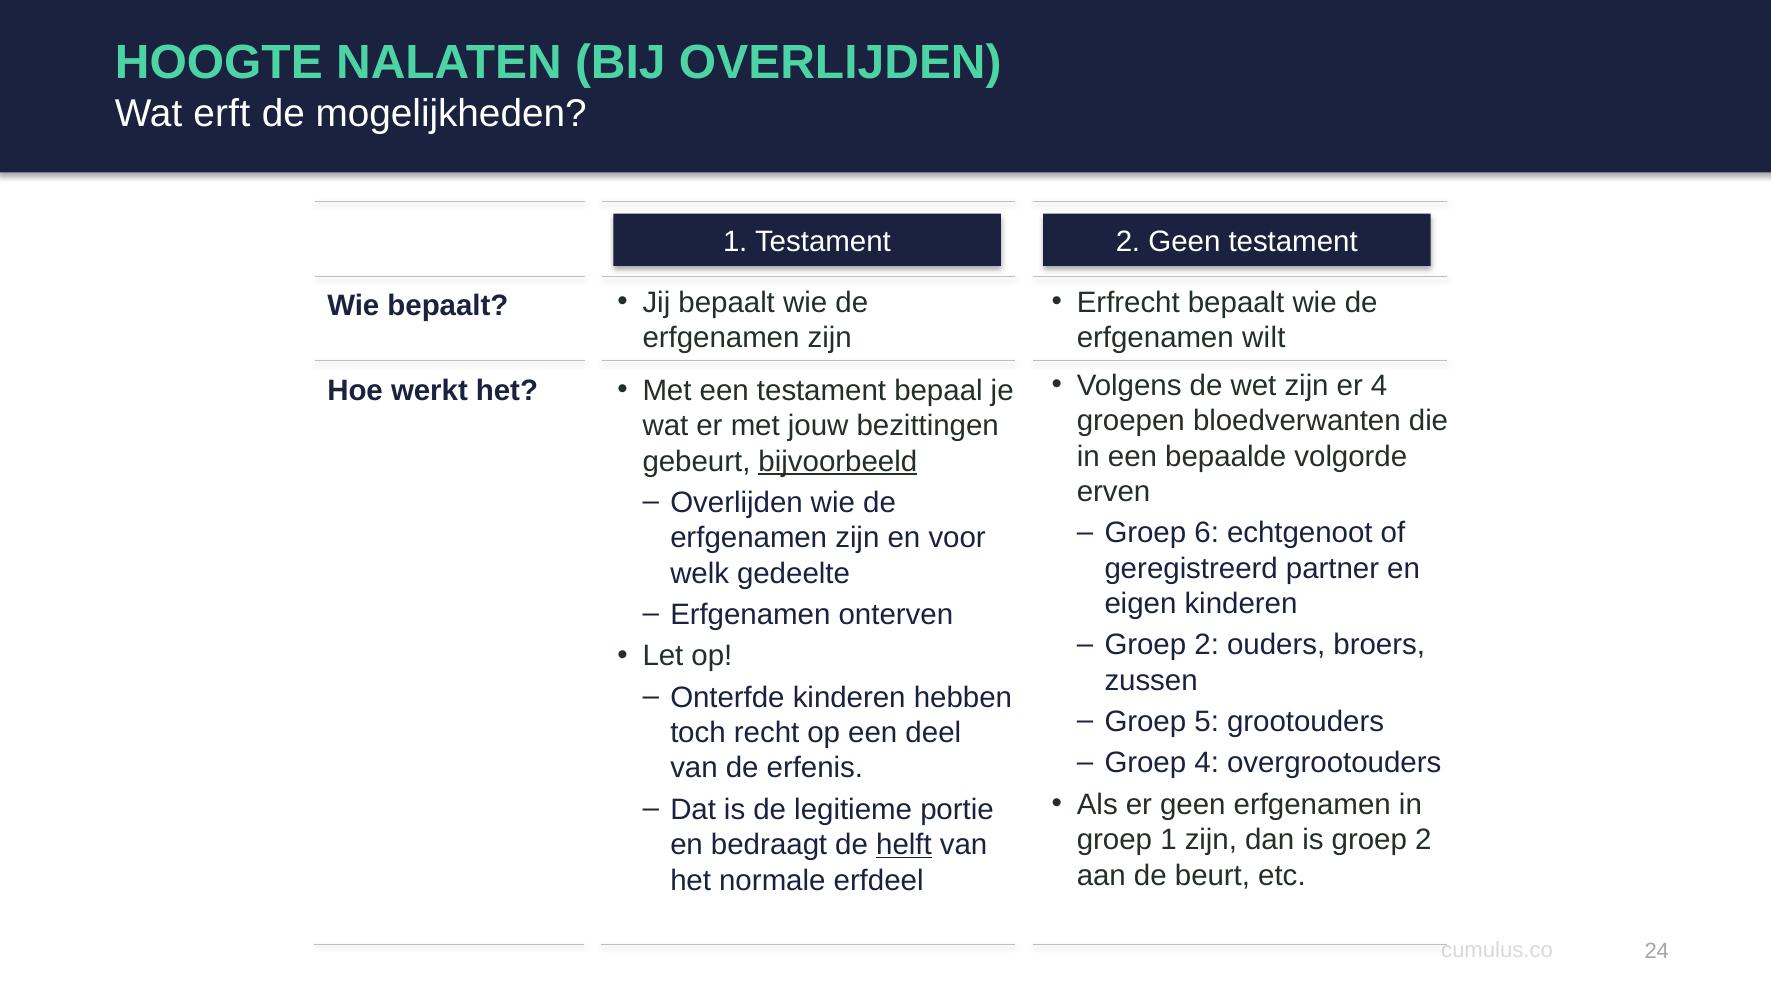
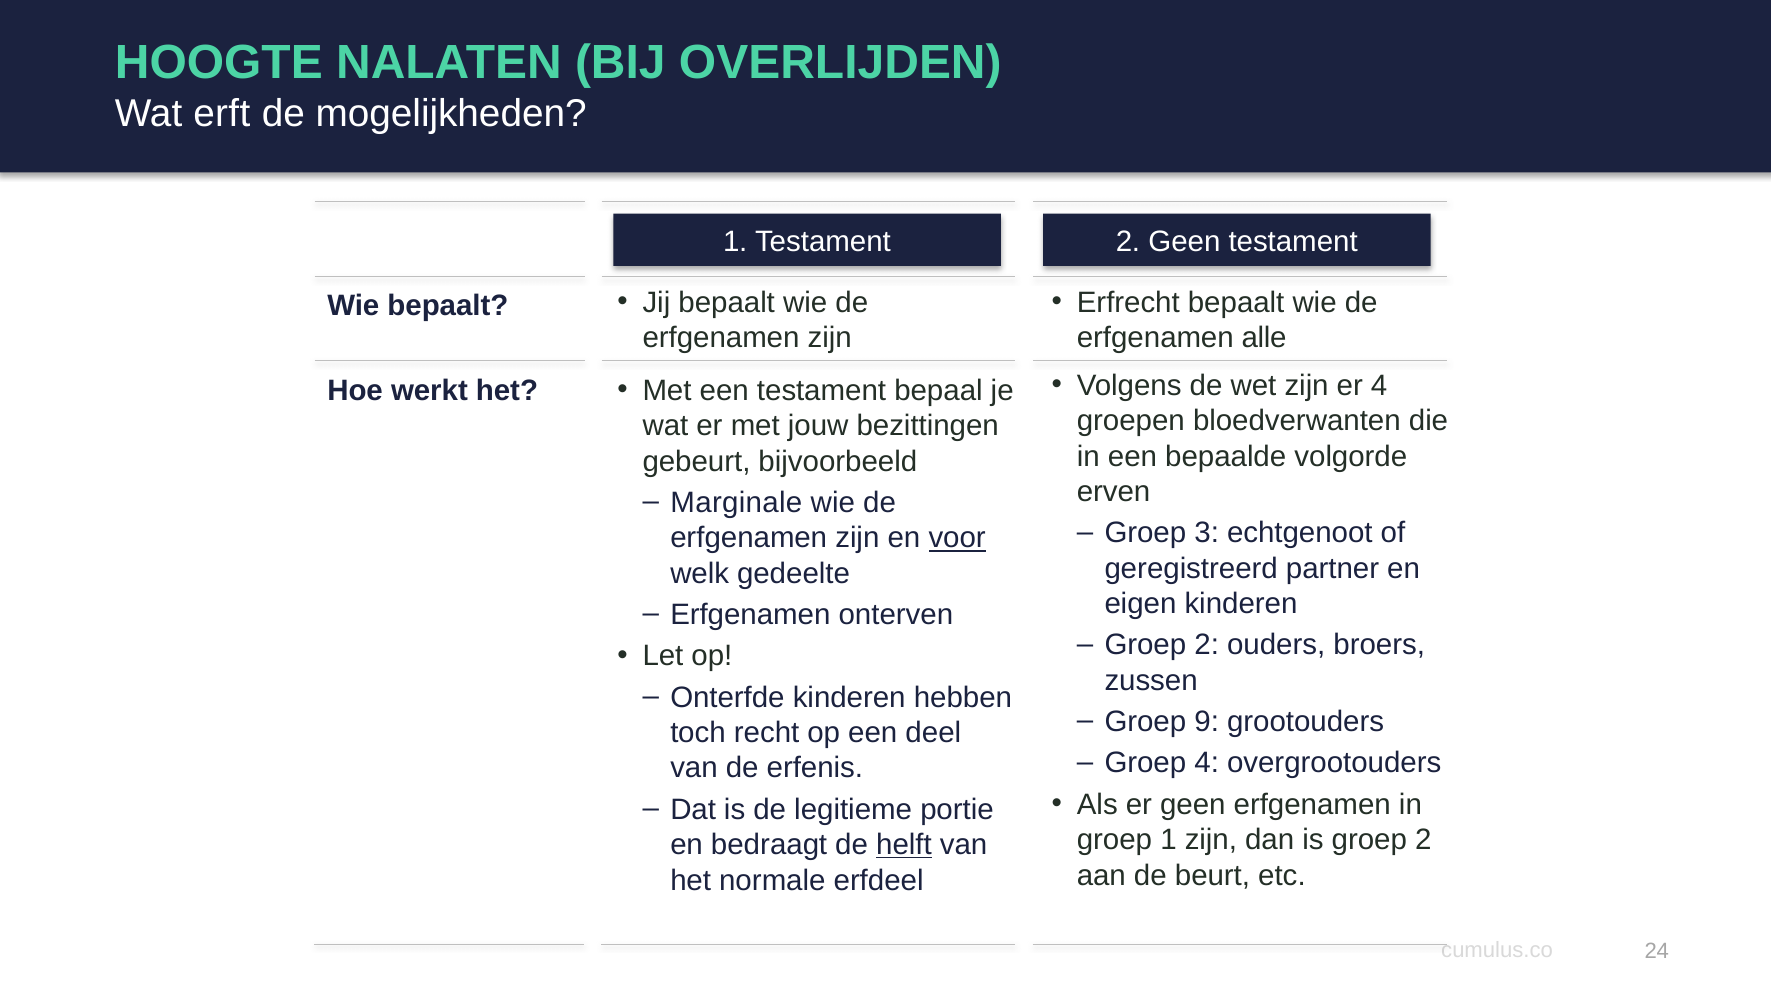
wilt: wilt -> alle (1264, 338)
bijvoorbeeld underline: present -> none (838, 461)
Overlijden: Overlijden -> Marginale (736, 503)
6: 6 -> 3 (1207, 533)
voor underline: none -> present (957, 538)
5: 5 -> 9 (1207, 722)
